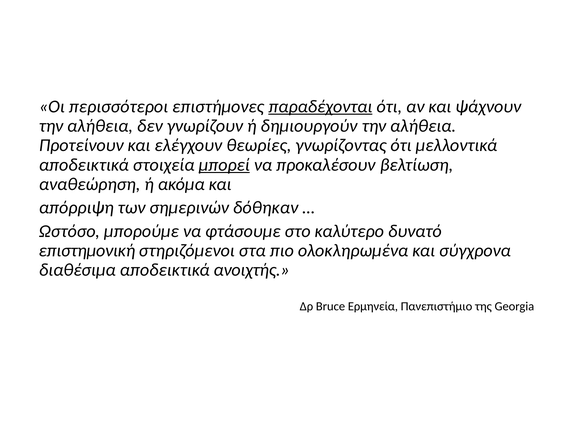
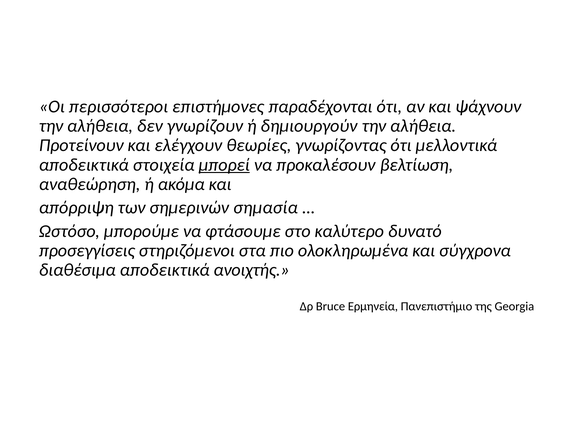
παραδέχονται underline: present -> none (320, 106)
δόθηκαν: δόθηκαν -> σημασία (266, 208)
επιστημονική: επιστημονική -> προσεγγίσεις (87, 251)
